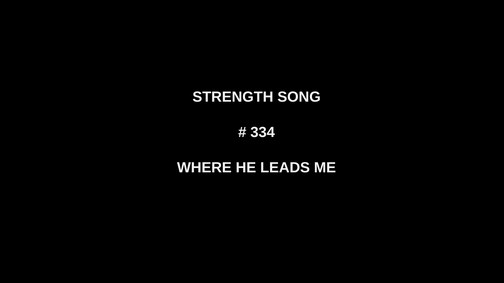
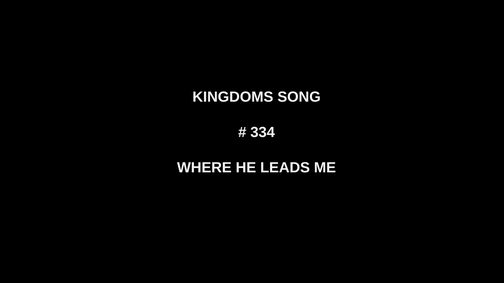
STRENGTH: STRENGTH -> KINGDOMS (233, 97)
